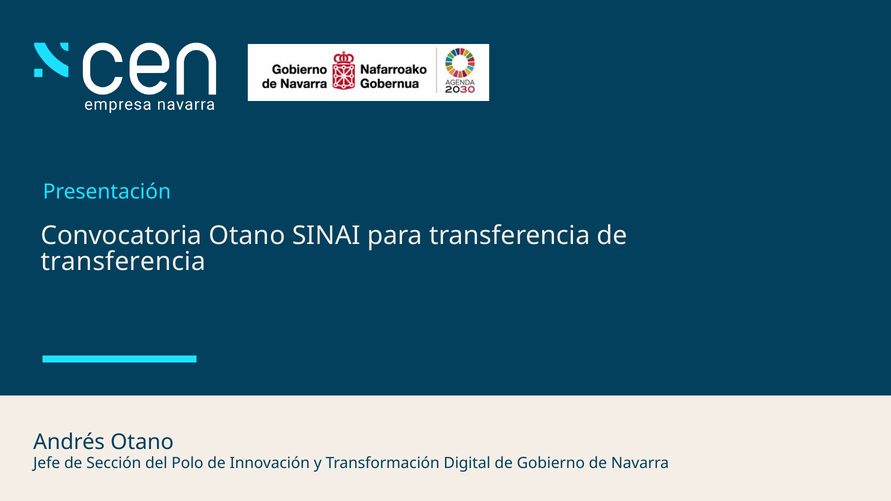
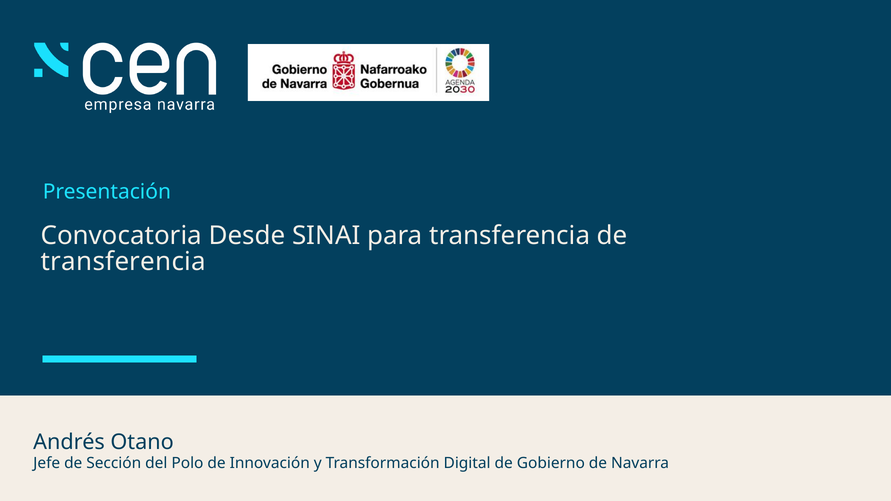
Convocatoria Otano: Otano -> Desde (247, 236)
